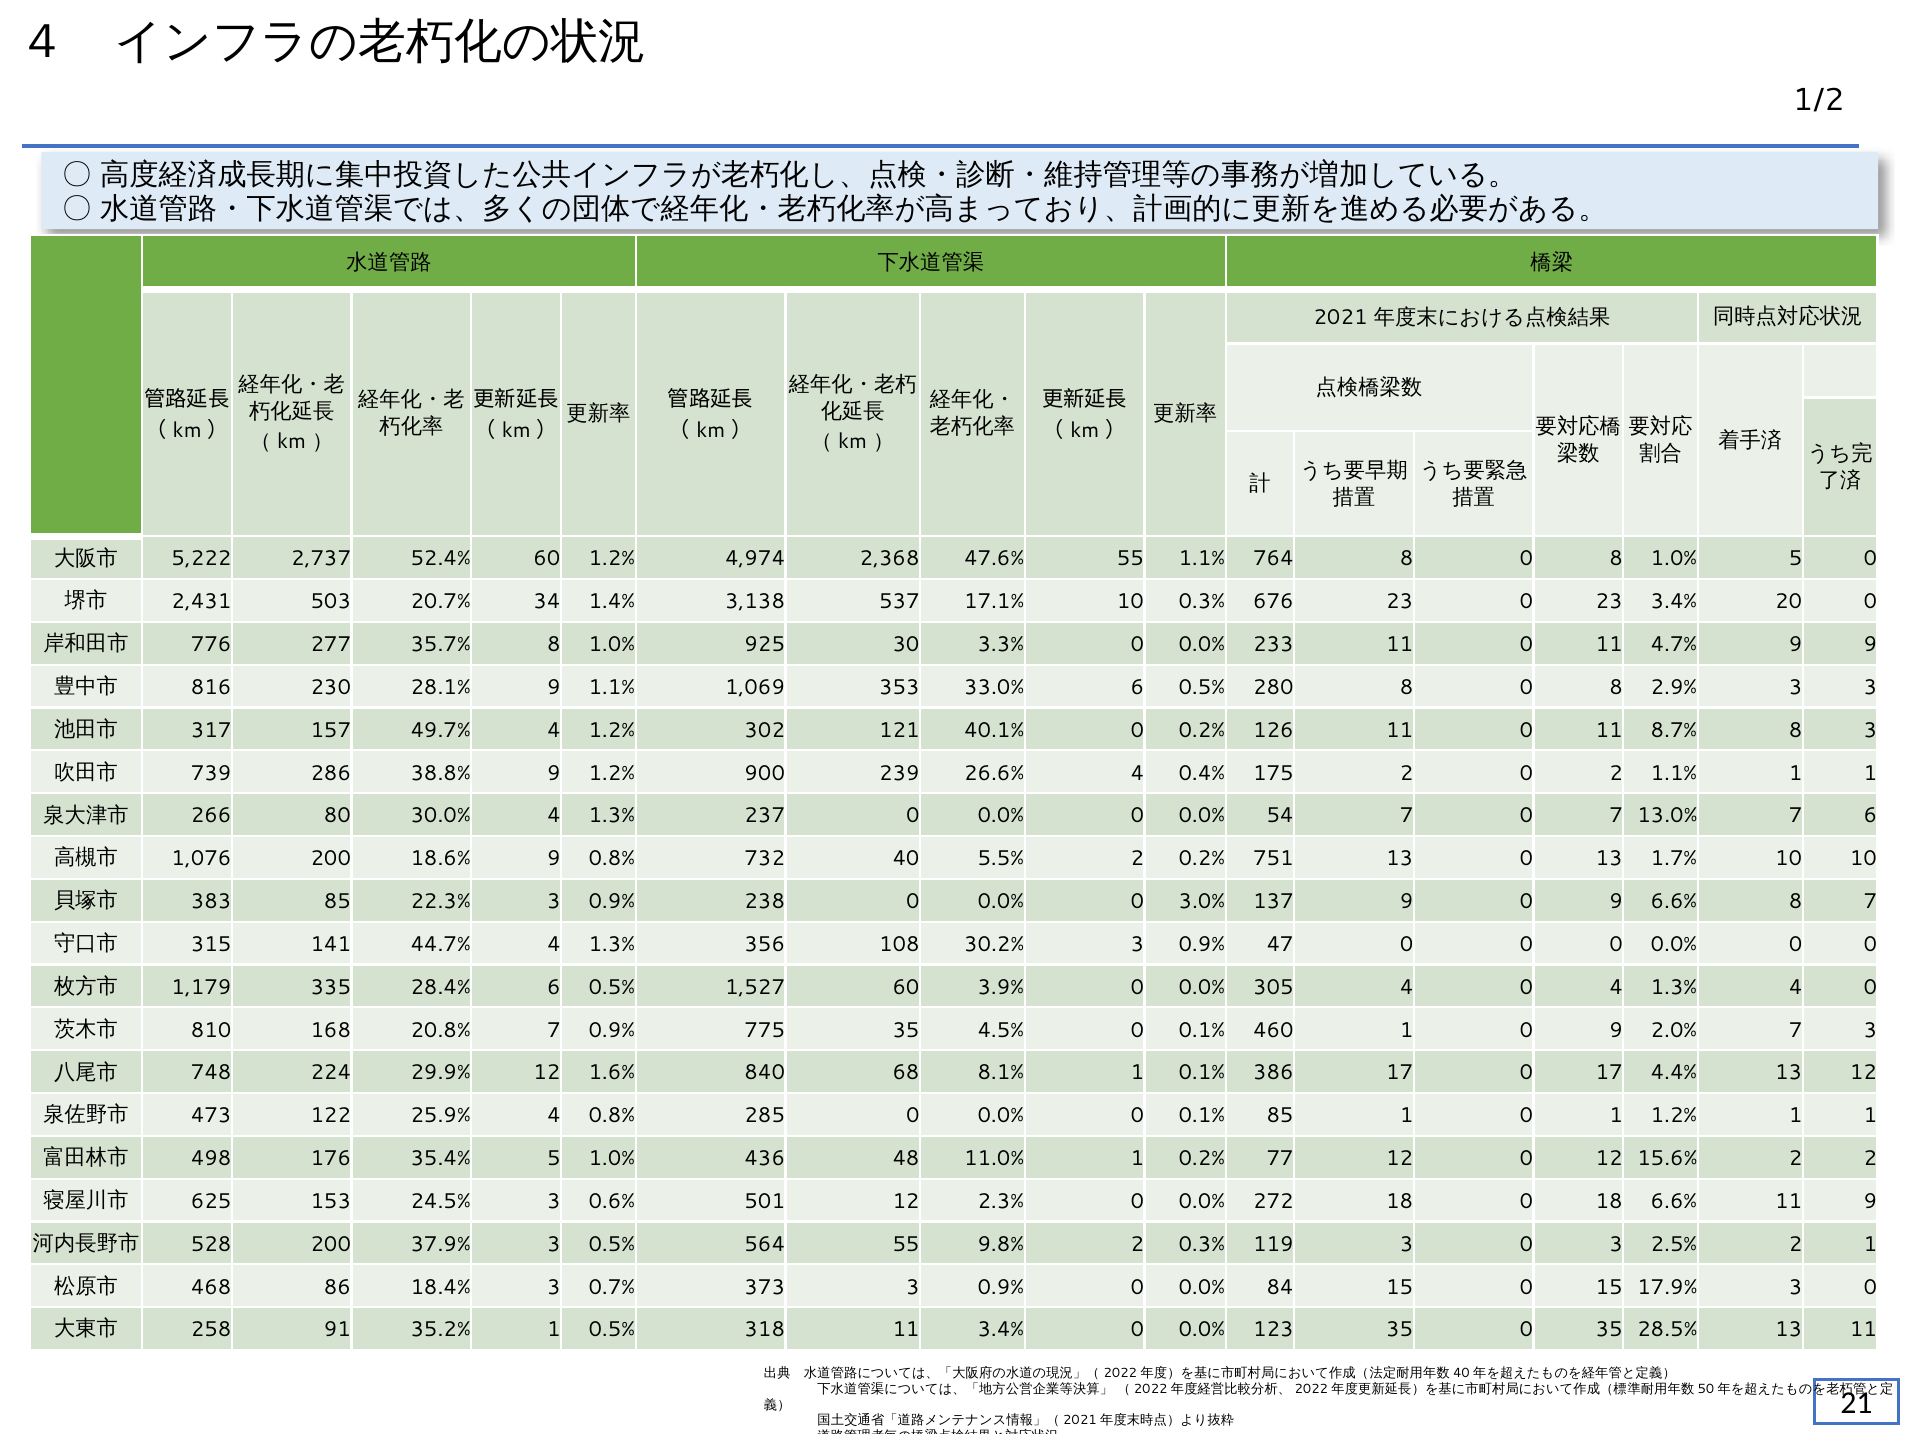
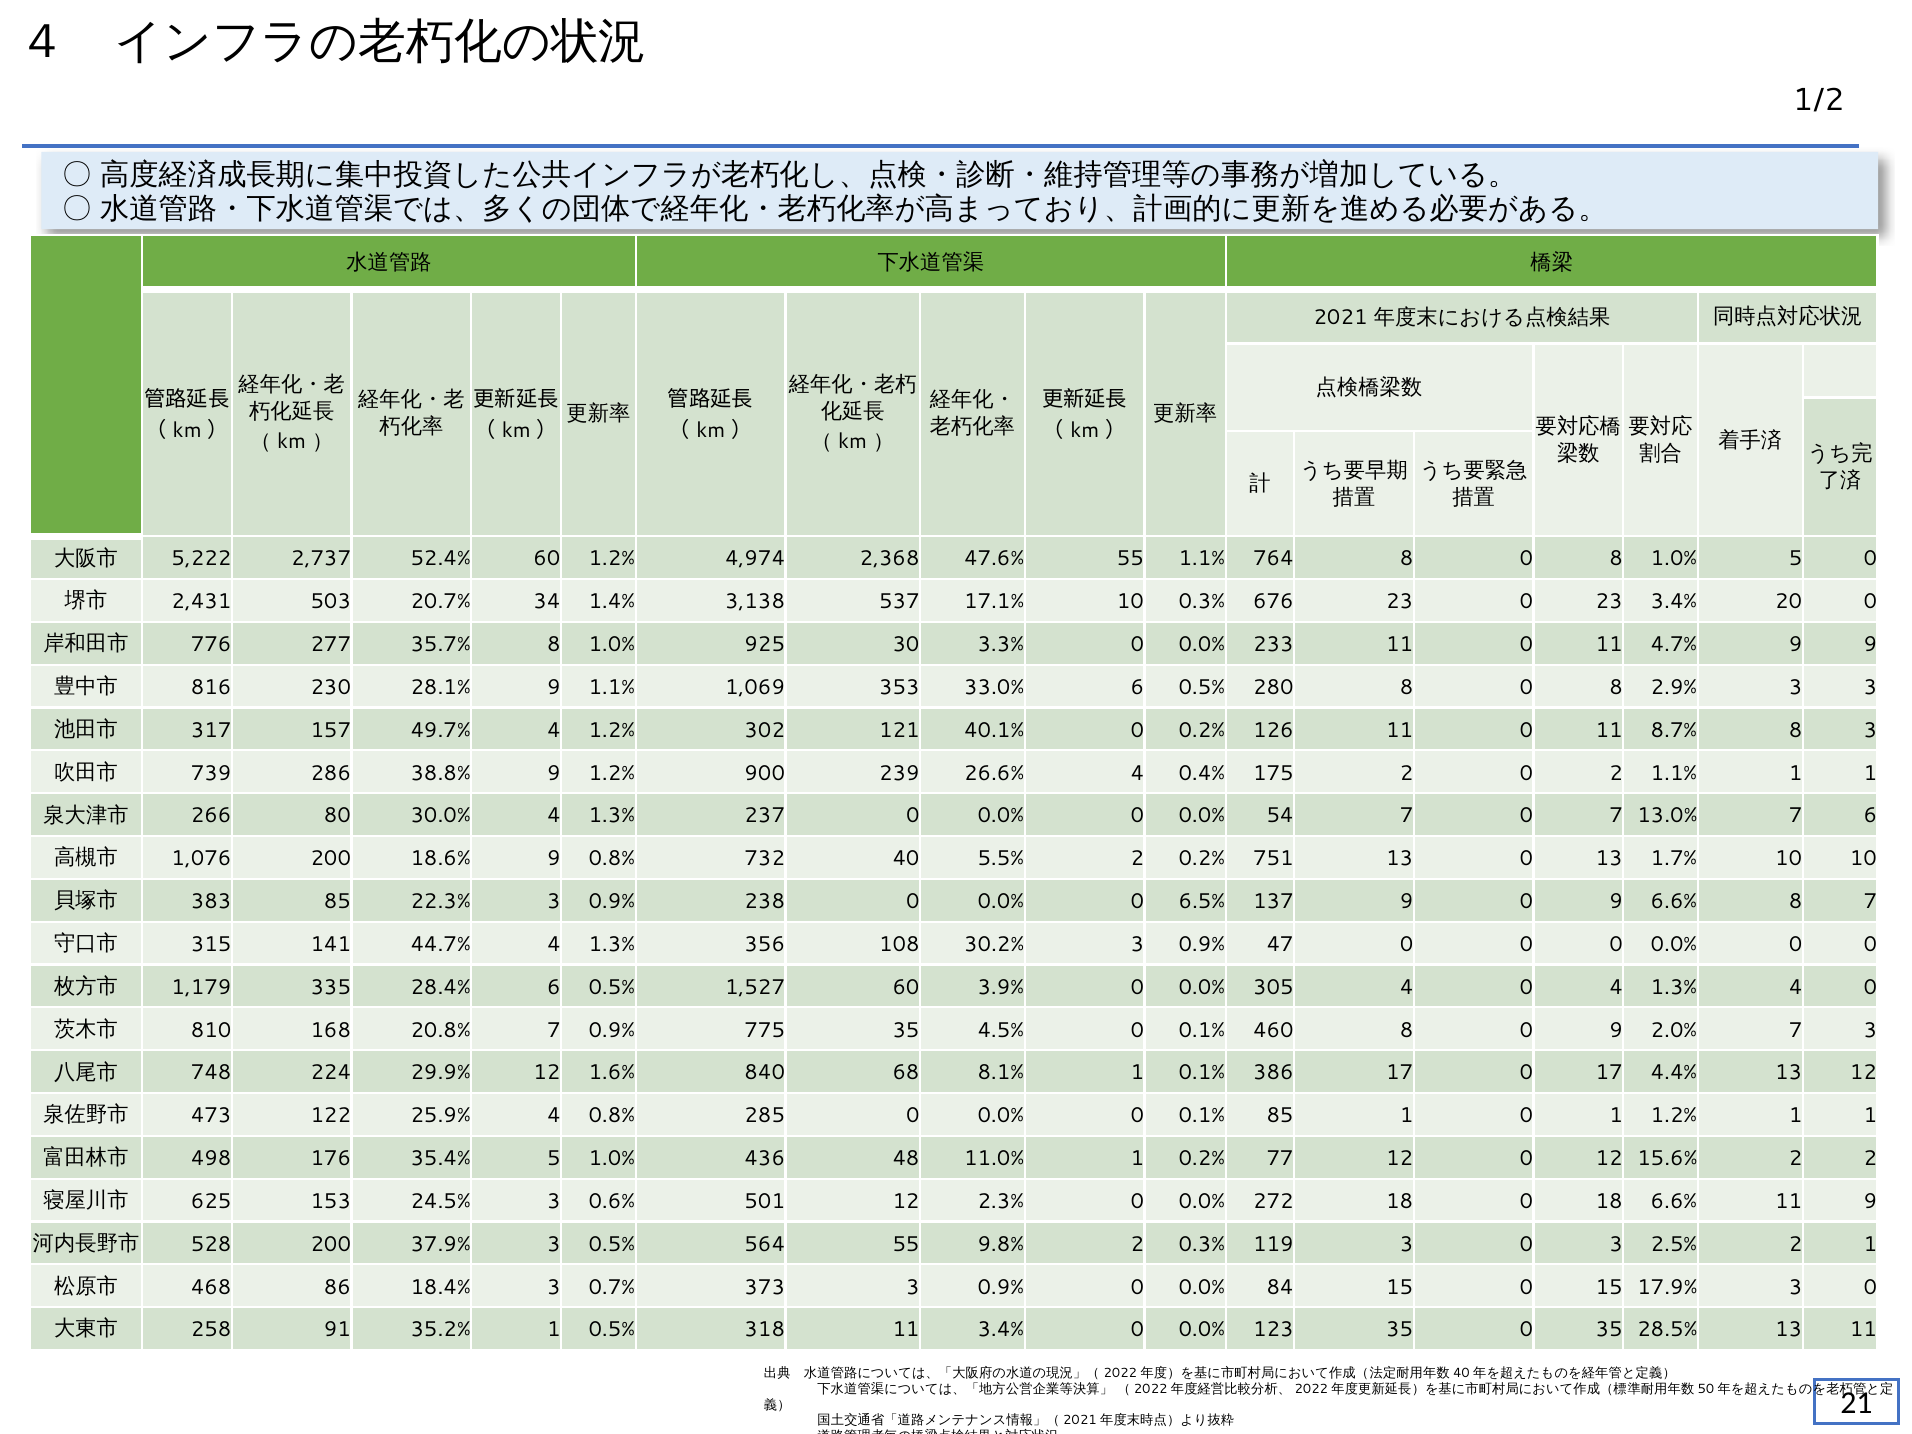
3.0%: 3.0% -> 6.5% (1202, 902)
460 1: 1 -> 8 (1407, 1030)
